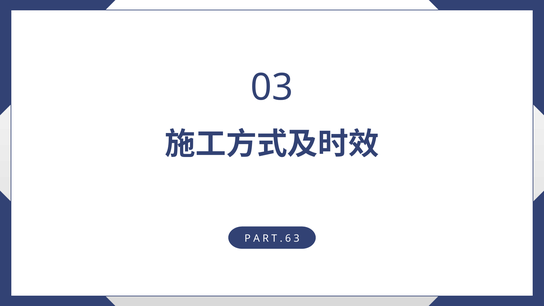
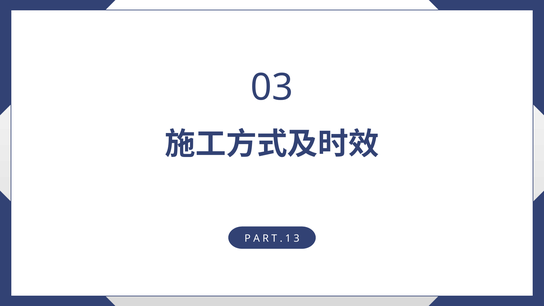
6: 6 -> 1 (288, 238)
